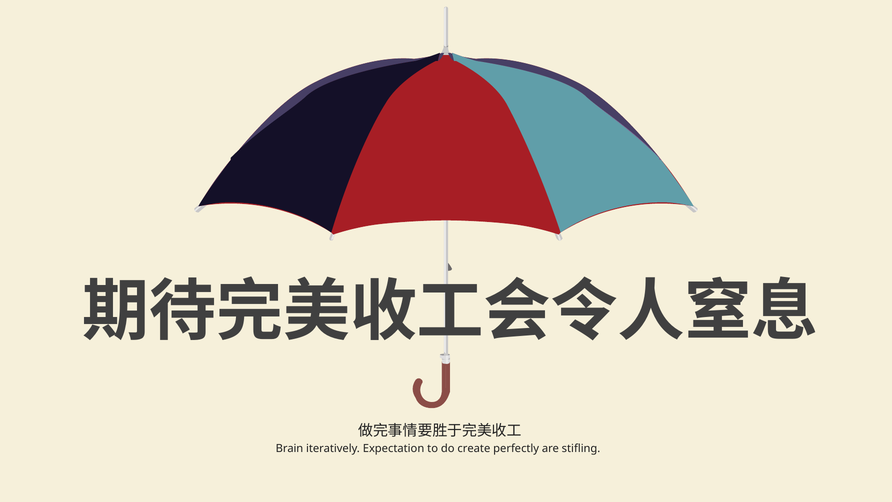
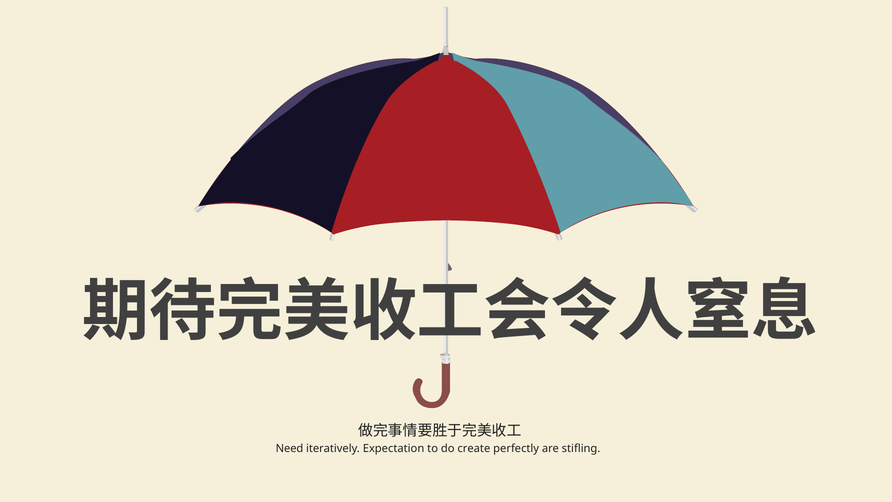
Brain: Brain -> Need (290, 448)
